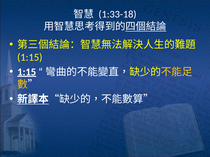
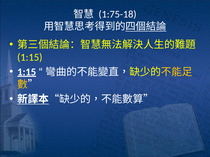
1:33-18: 1:33-18 -> 1:75-18 (118, 14)
